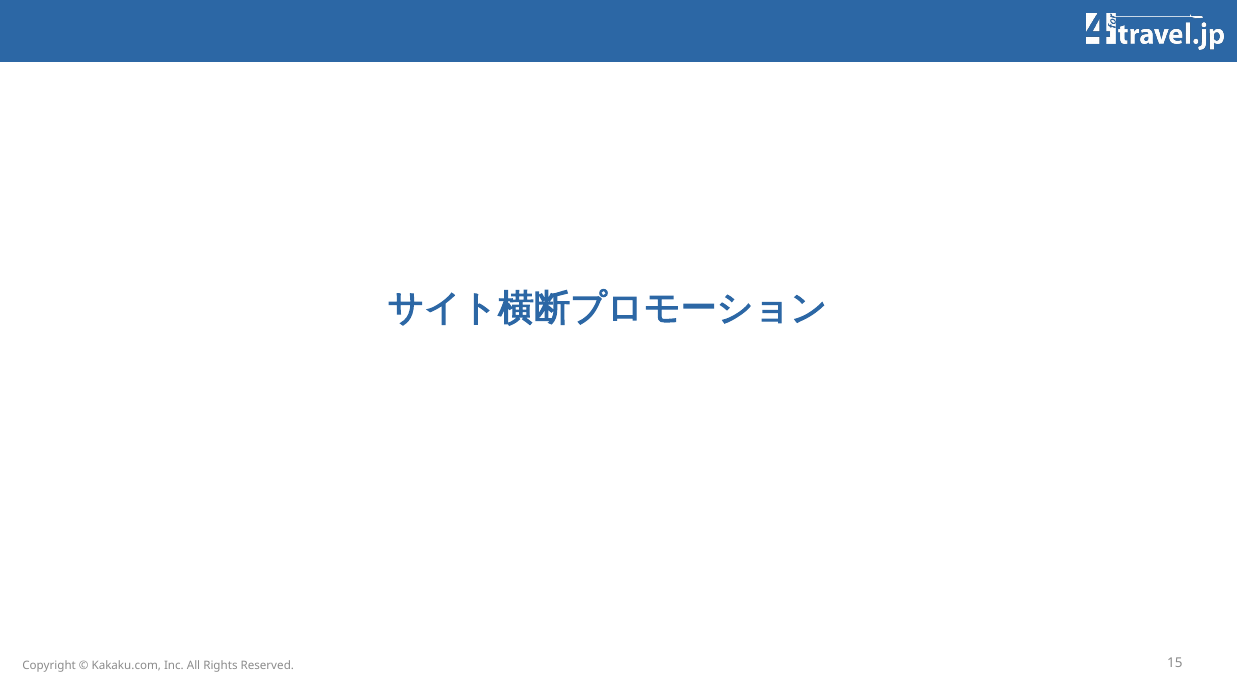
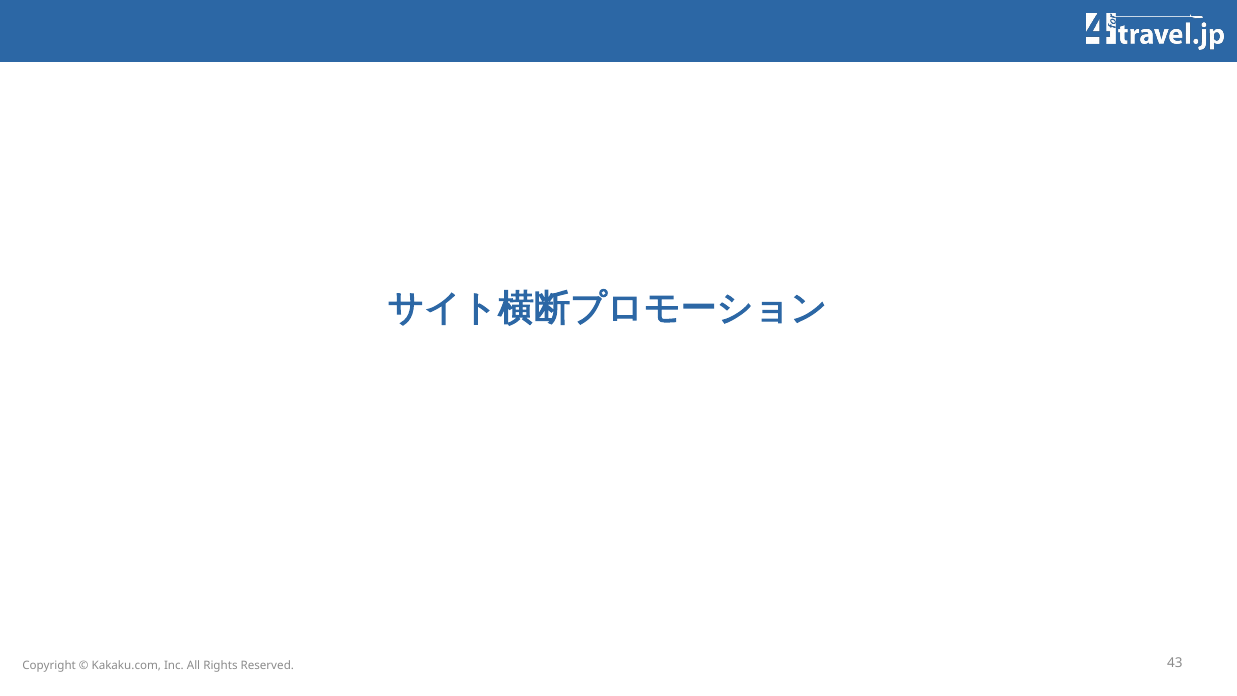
15: 15 -> 43 (1175, 663)
